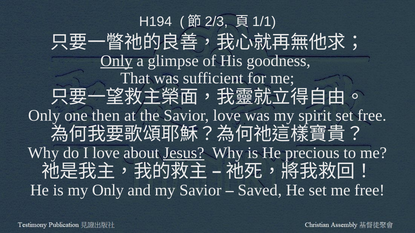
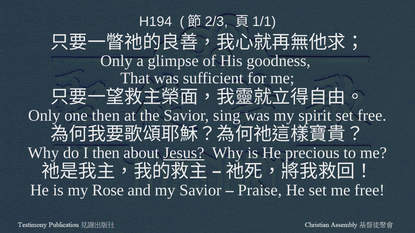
Only underline: present -> none (116, 61)
Savior love: love -> sing (227, 116)
I love: love -> then (106, 153)
my Only: Only -> Rose (108, 191)
Saved: Saved -> Praise (260, 191)
